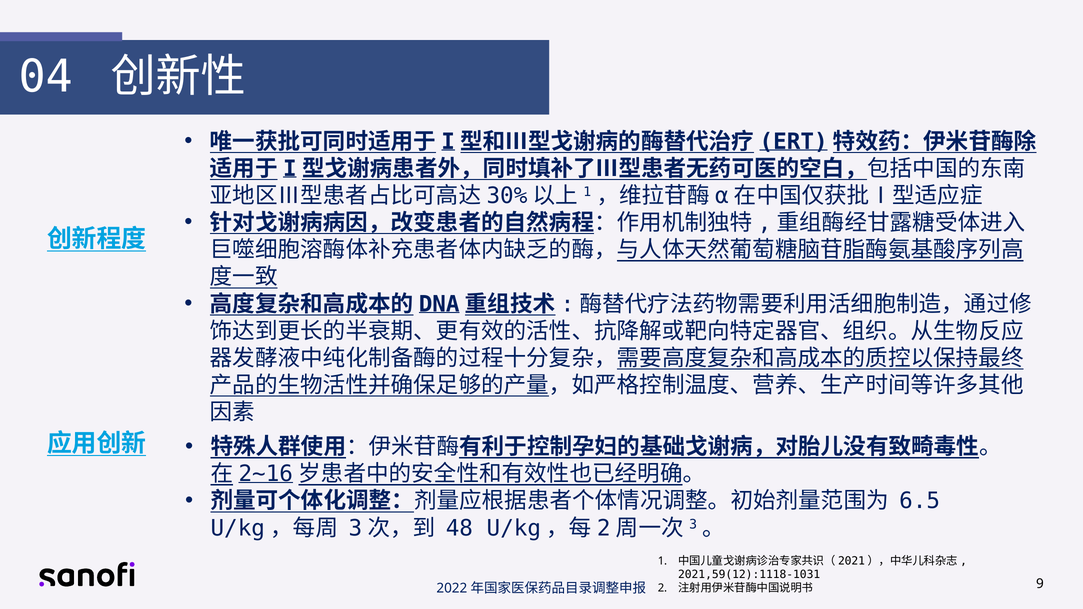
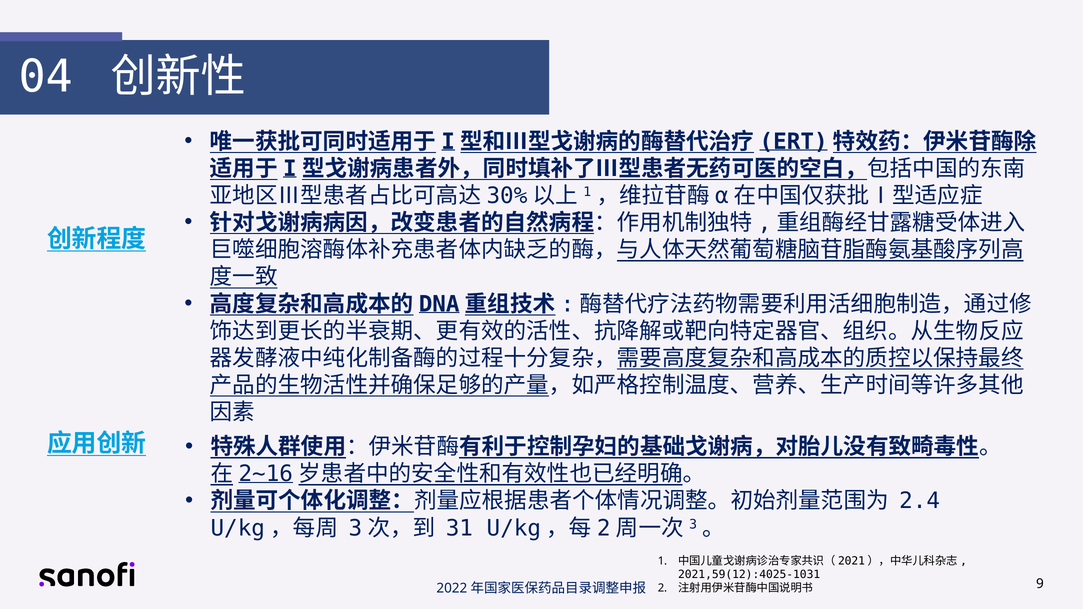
6.5: 6.5 -> 2.4 (920, 501)
48: 48 -> 31 (459, 528)
2021,59(12):1118-1031: 2021,59(12):1118-1031 -> 2021,59(12):4025-1031 (749, 575)
